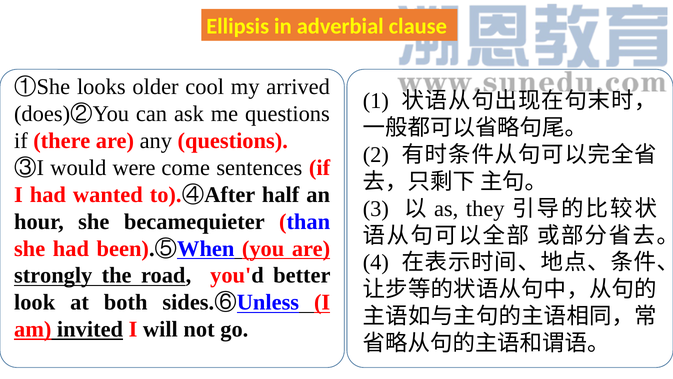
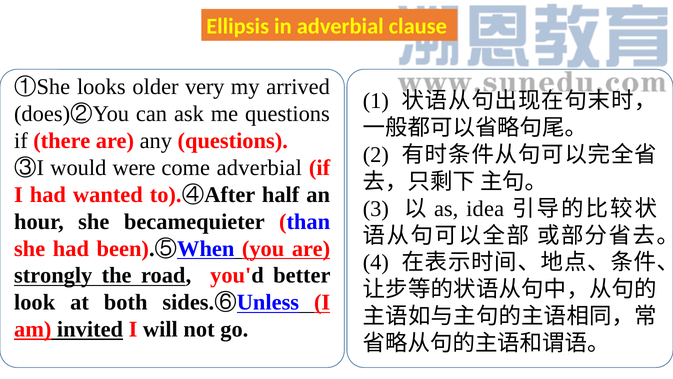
cool: cool -> very (205, 87)
come sentences: sentences -> adverbial (259, 168)
they: they -> idea (485, 208)
